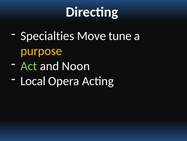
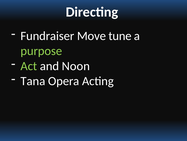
Specialties: Specialties -> Fundraiser (47, 36)
purpose colour: yellow -> light green (41, 51)
Local: Local -> Tana (33, 81)
